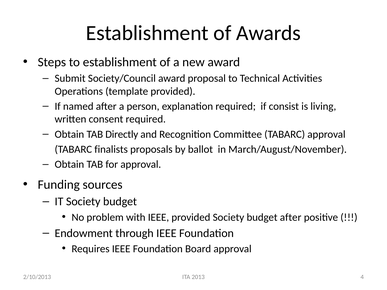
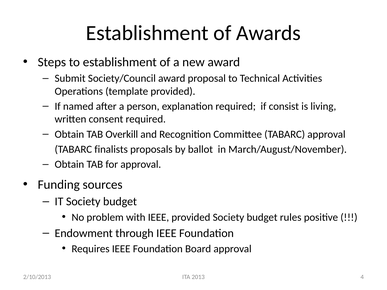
Directly: Directly -> Overkill (122, 134)
budget after: after -> rules (291, 217)
